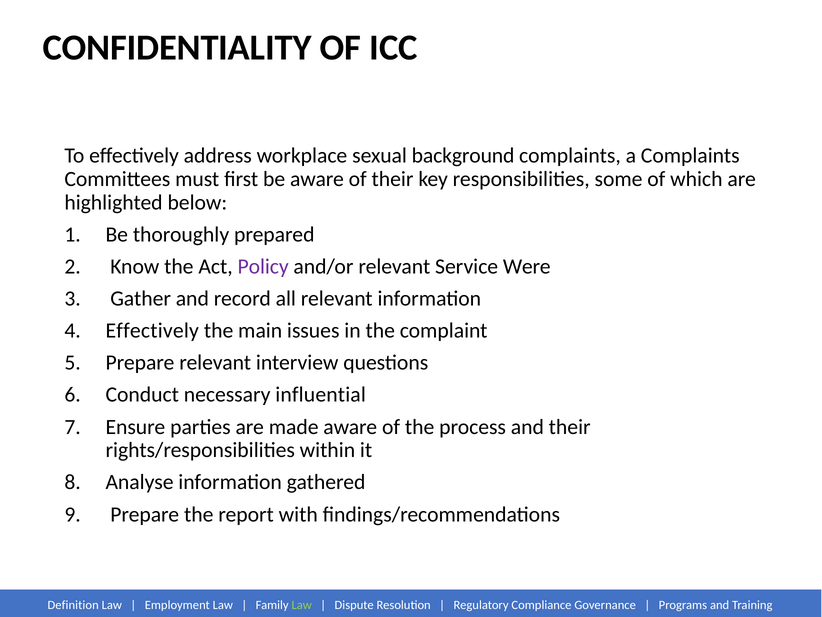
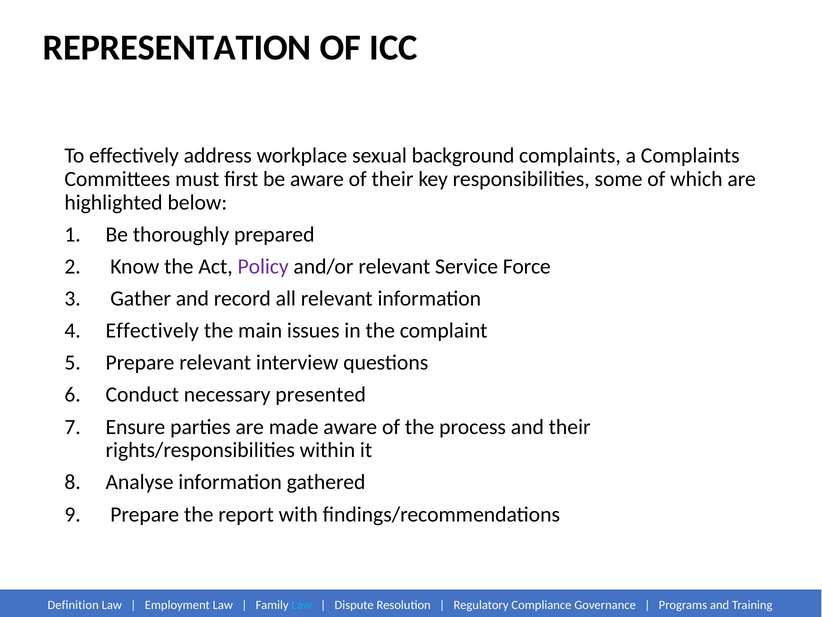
CONFIDENTIALITY: CONFIDENTIALITY -> REPRESENTATION (177, 48)
Were: Were -> Force (527, 266)
influential: influential -> presented (321, 394)
Law colour: light green -> light blue (302, 605)
